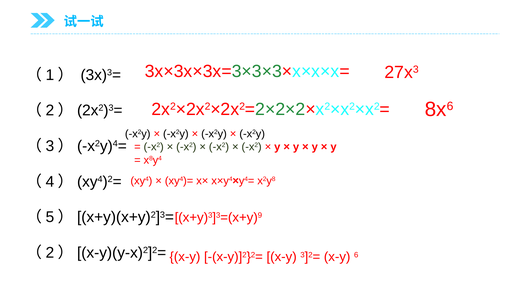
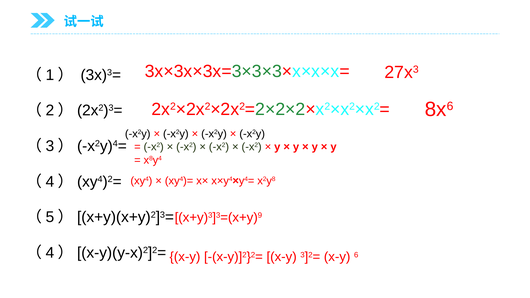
2: 2 -> 4 (50, 253)
